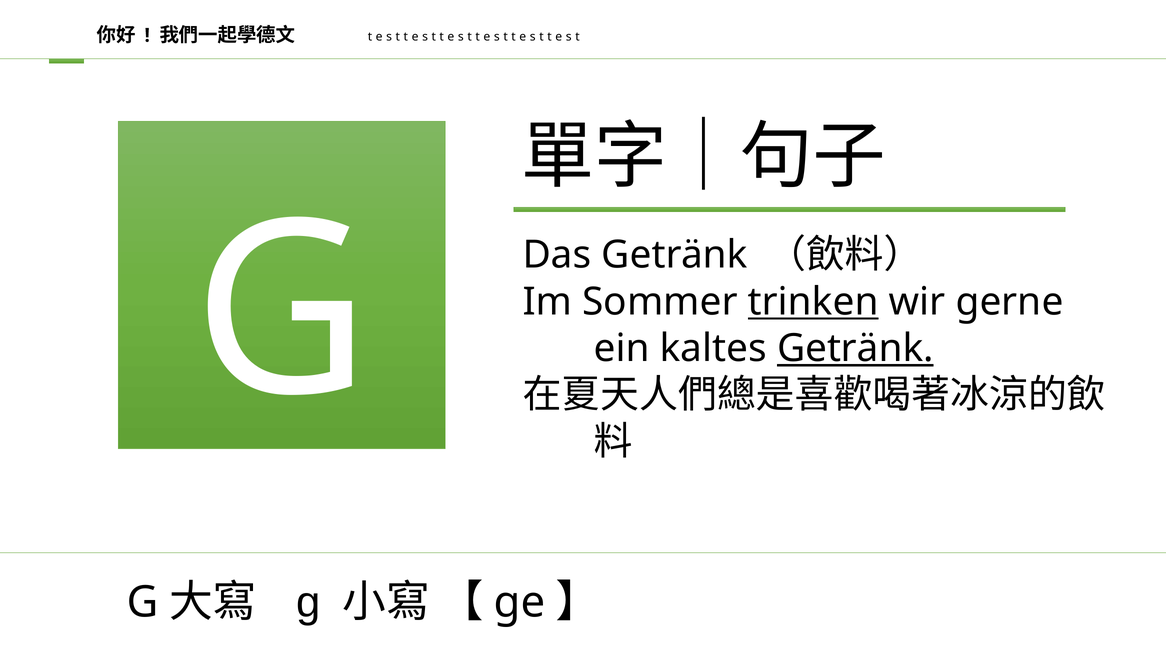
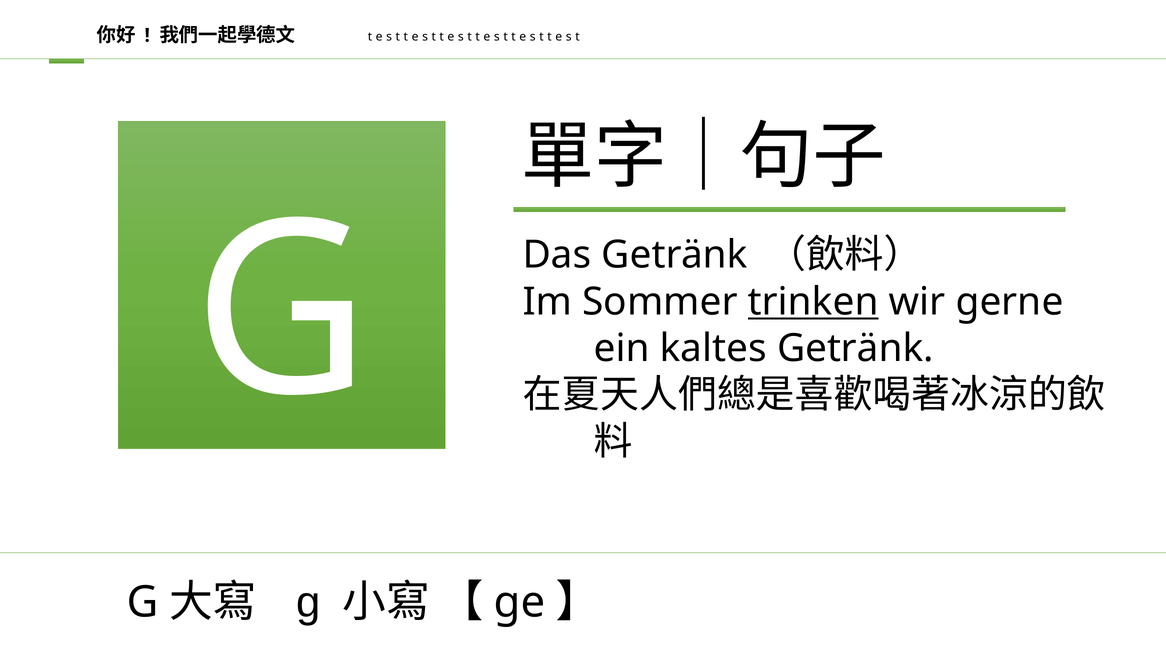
Getränk underline: present -> none (855, 348)
